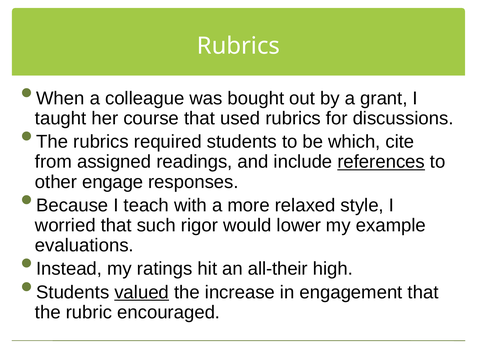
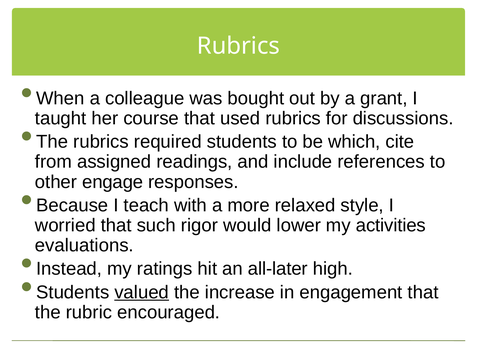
references underline: present -> none (381, 162)
example: example -> activities (391, 225)
all-their: all-their -> all-later (278, 269)
